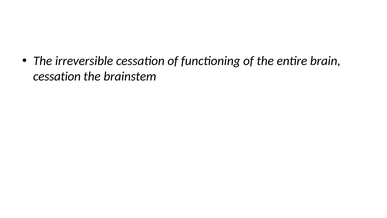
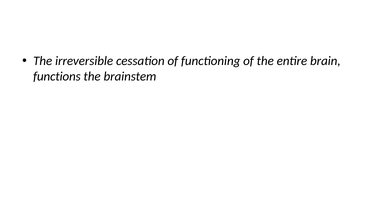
cessation: cessation -> functions (57, 76)
